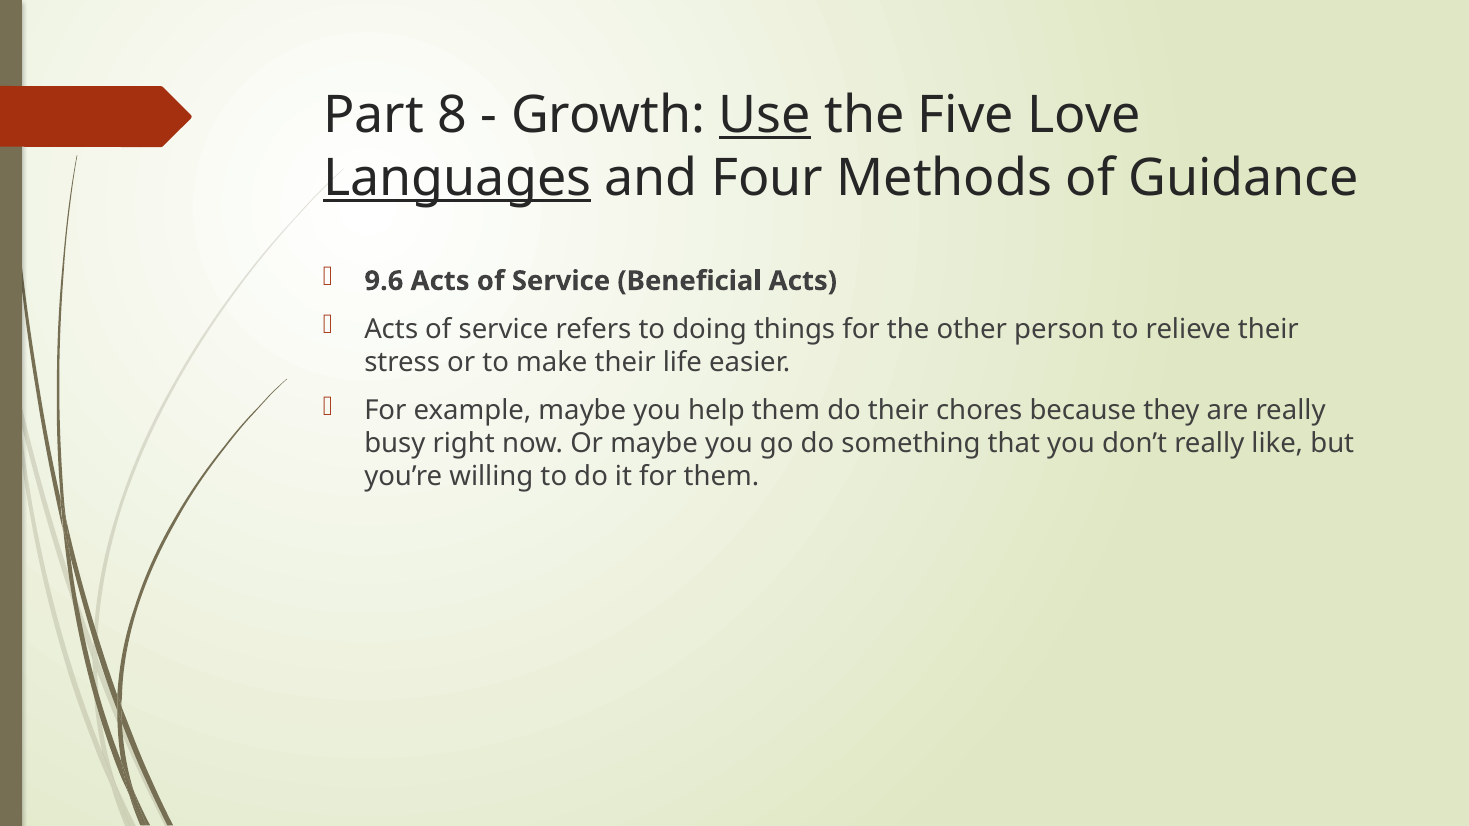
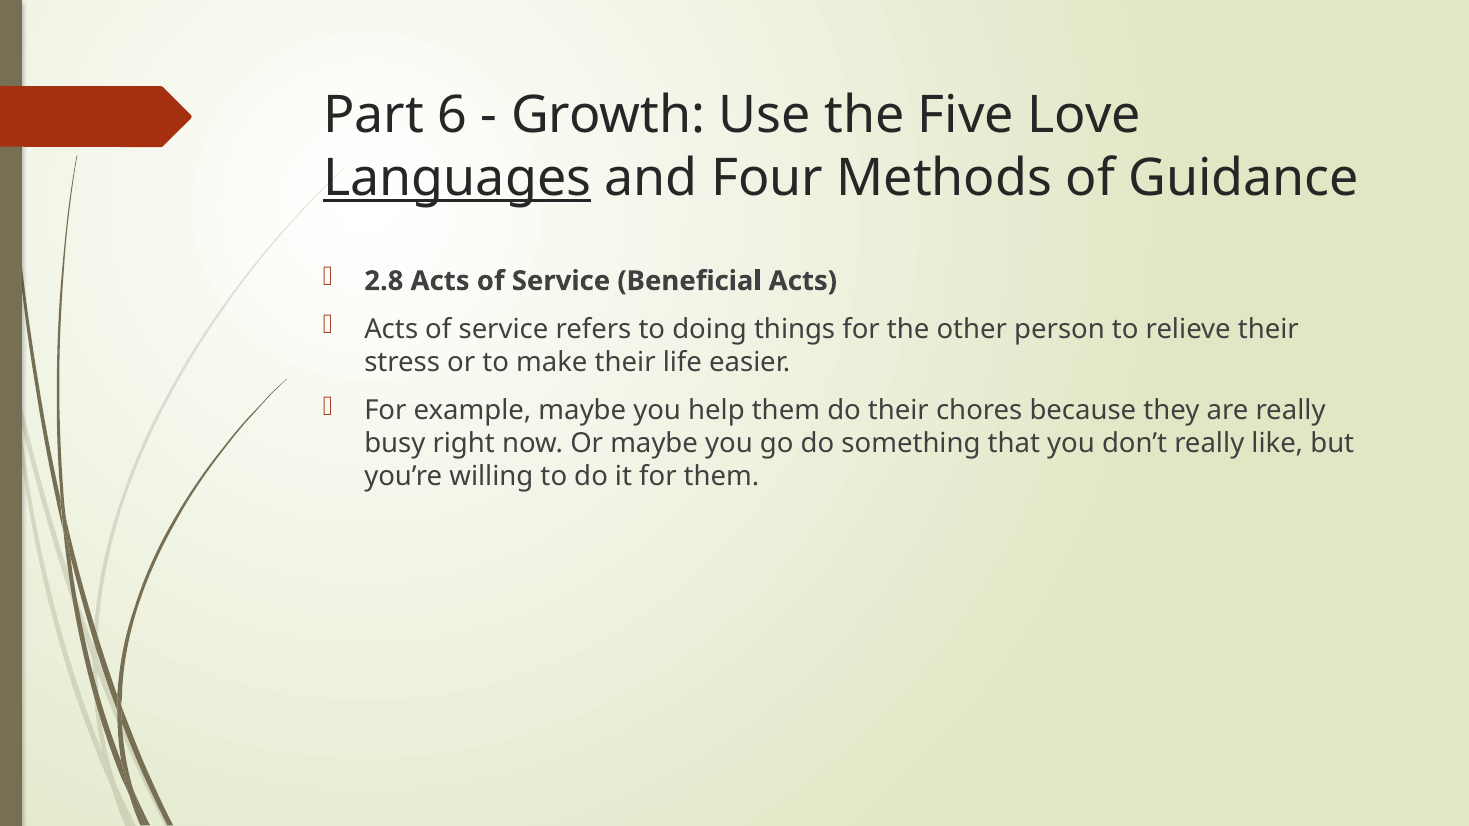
8: 8 -> 6 (453, 116)
Use underline: present -> none (765, 116)
9.6: 9.6 -> 2.8 (384, 281)
